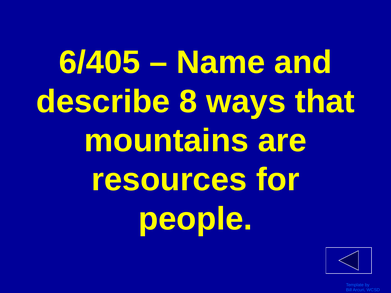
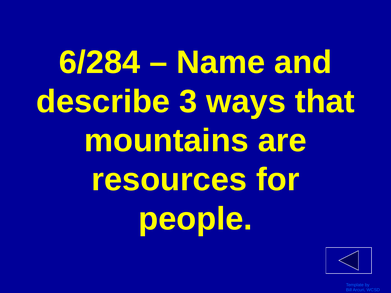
6/405: 6/405 -> 6/284 (100, 63)
8: 8 -> 3 (188, 102)
